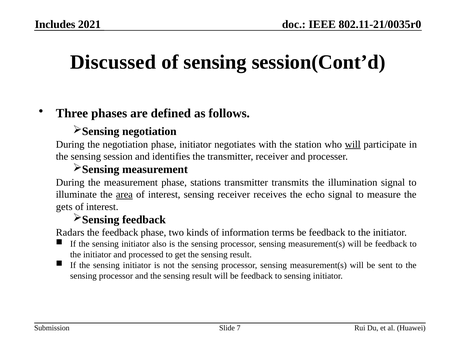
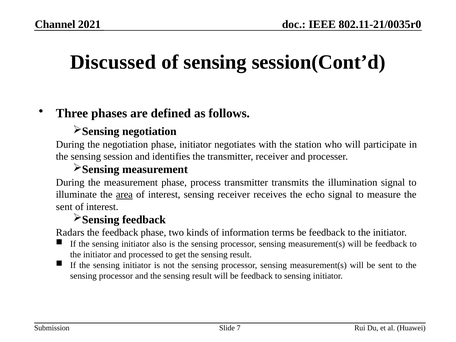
Includes: Includes -> Channel (55, 24)
will underline: present -> none (353, 144)
stations: stations -> process (206, 182)
gets: gets -> sent (64, 207)
